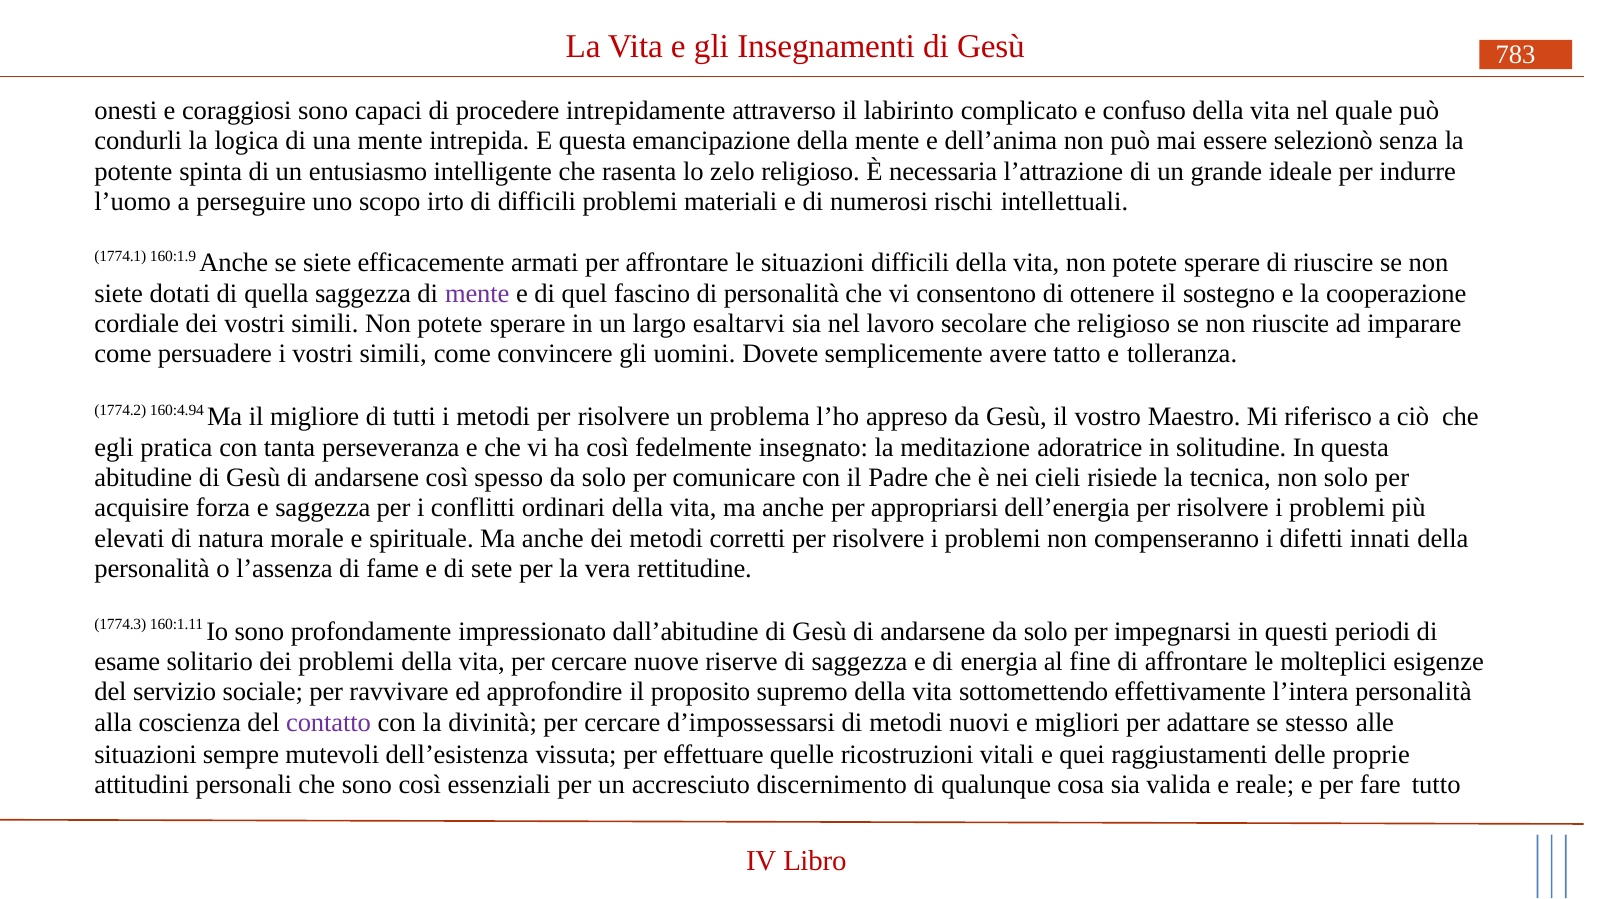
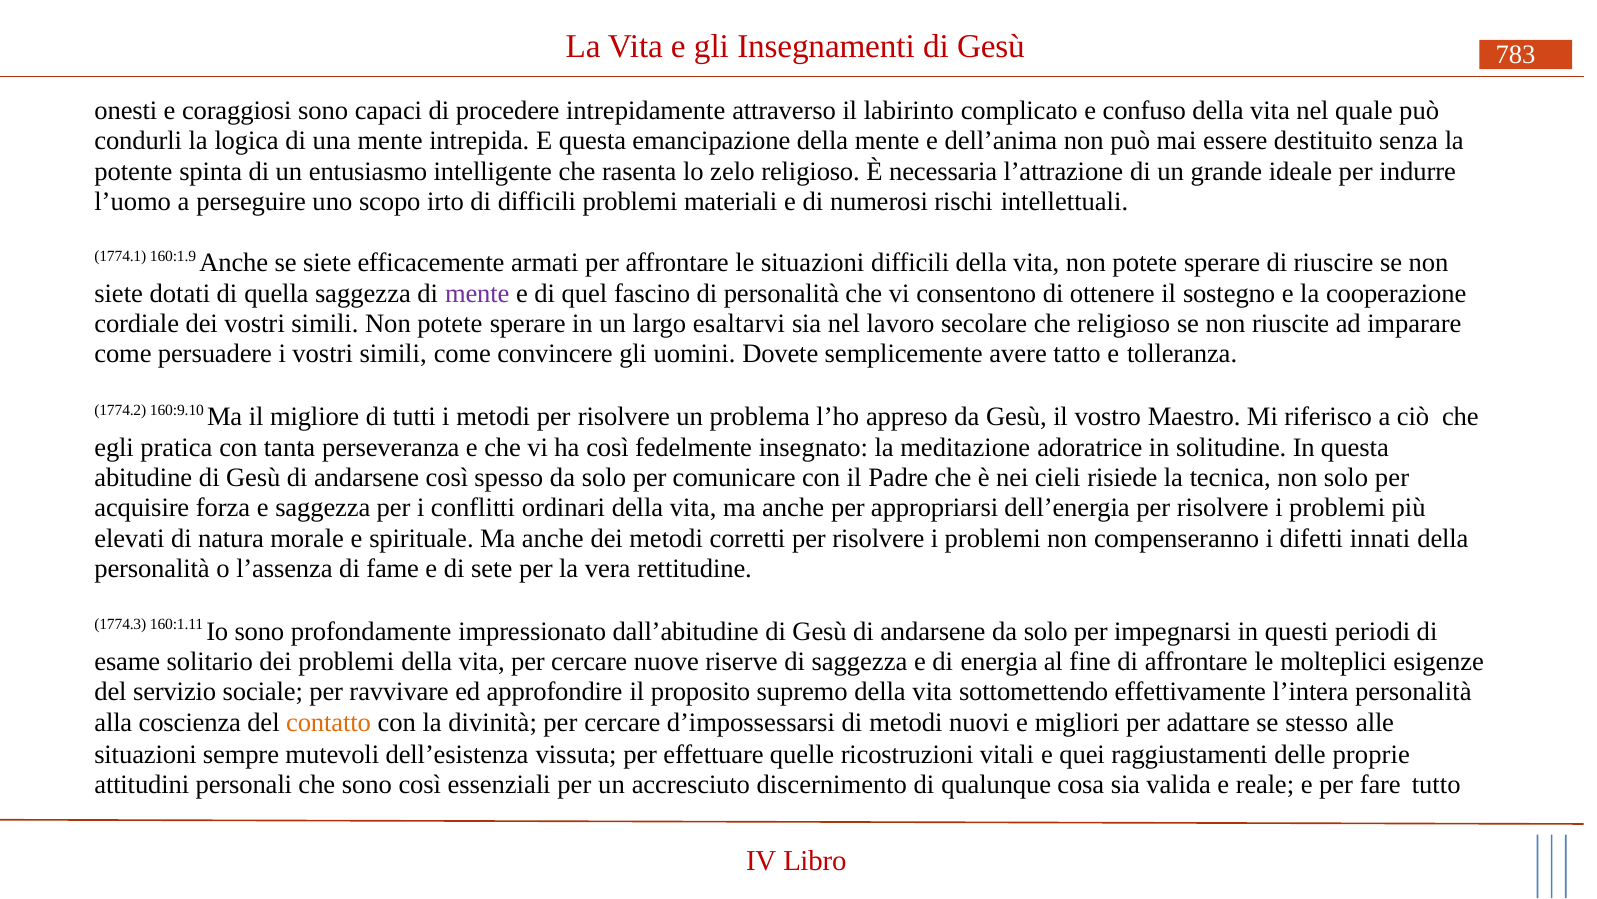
selezionò: selezionò -> destituito (1323, 141)
160:4.94: 160:4.94 -> 160:9.10 (177, 411)
contatto colour: purple -> orange (329, 723)
